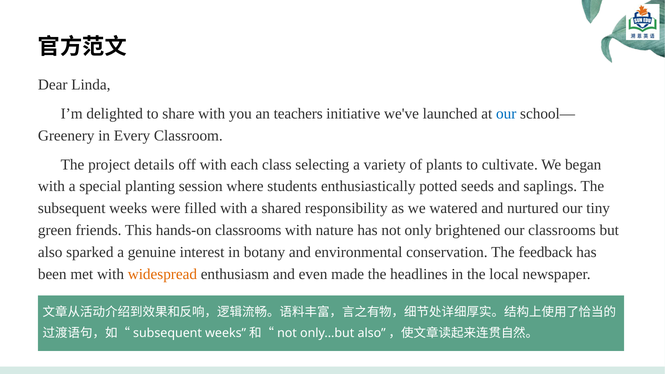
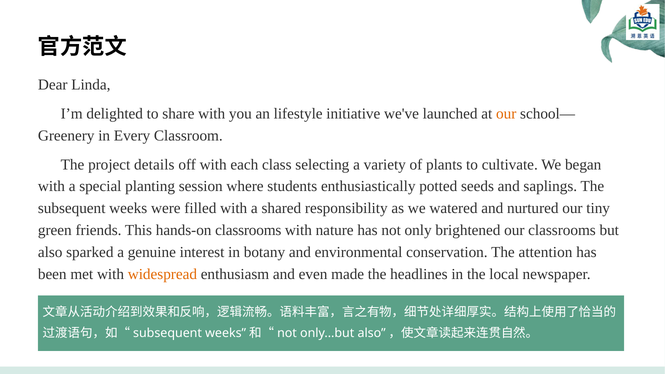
teachers: teachers -> lifestyle (298, 114)
our colour: blue -> orange (506, 114)
feedback: feedback -> attention (546, 252)
